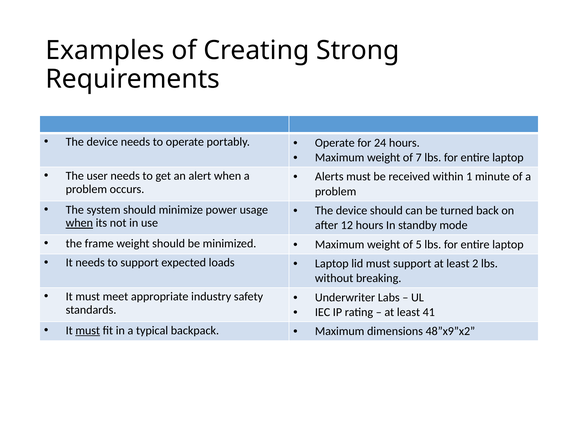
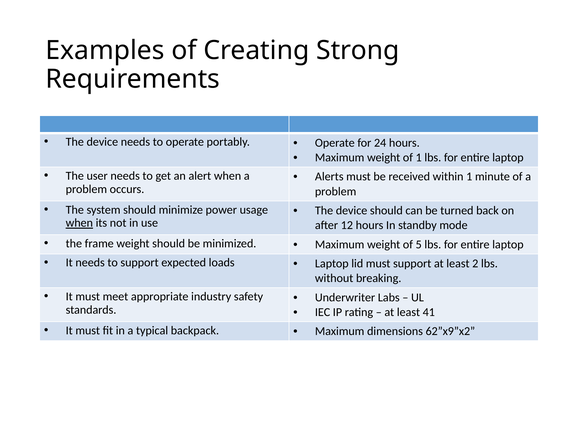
of 7: 7 -> 1 (419, 157)
must underline: present -> none (88, 330)
48”x9”x2: 48”x9”x2 -> 62”x9”x2 (450, 331)
